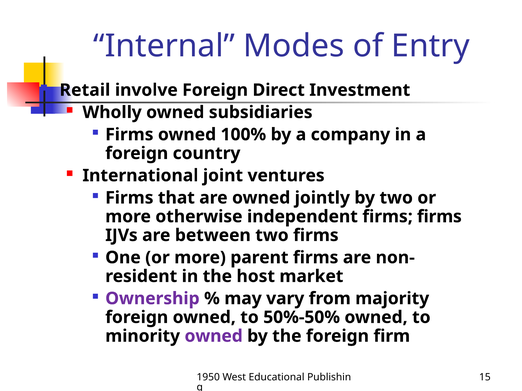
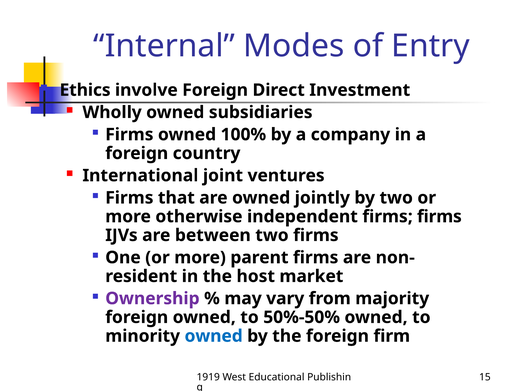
Retail: Retail -> Ethics (85, 90)
owned colour: purple -> blue (214, 336)
1950: 1950 -> 1919 (208, 377)
